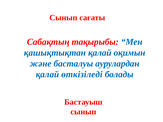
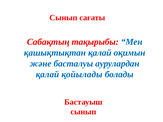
өткізіледі: өткізіледі -> қойылады (82, 75)
